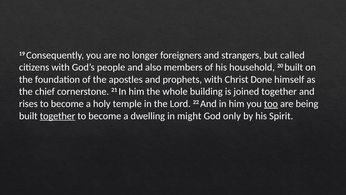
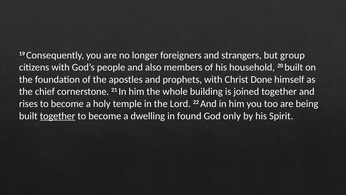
called: called -> group (292, 55)
too underline: present -> none (271, 104)
might: might -> found (189, 116)
